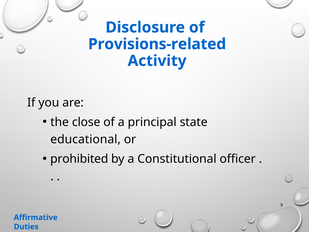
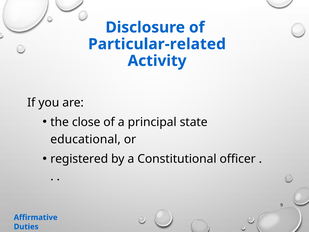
Provisions-related: Provisions-related -> Particular-related (157, 44)
prohibited: prohibited -> registered (79, 159)
